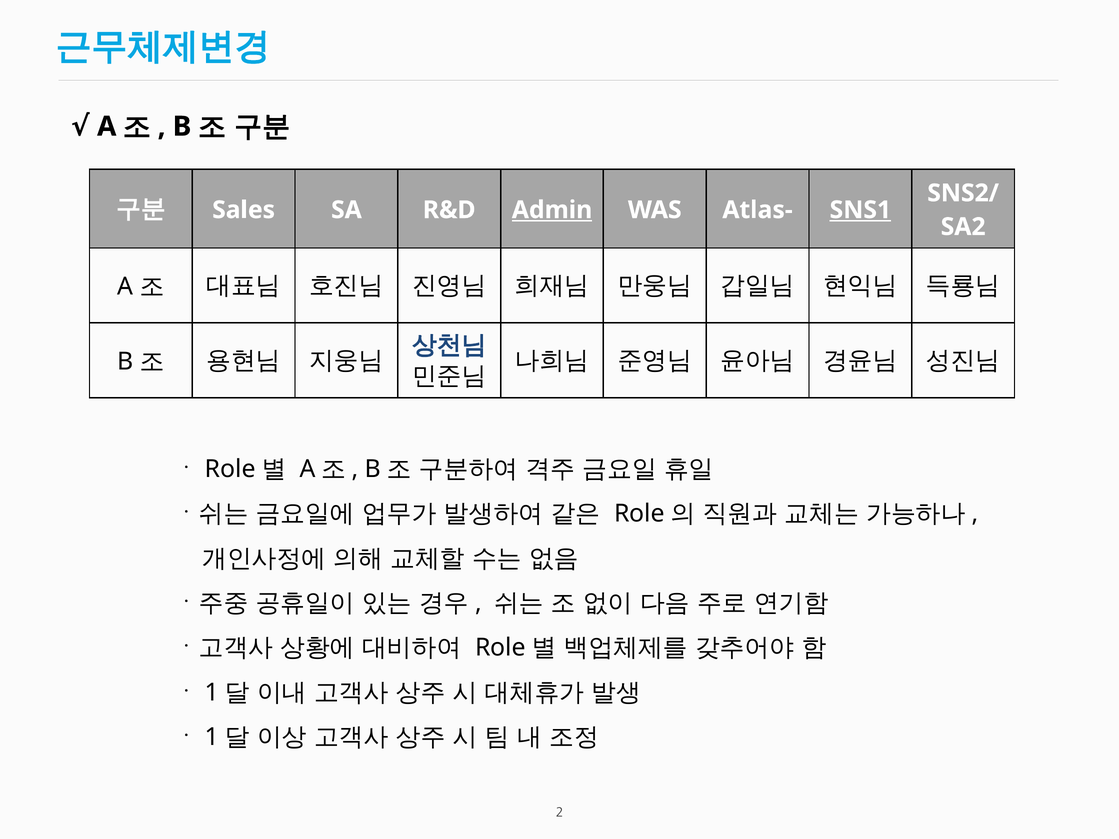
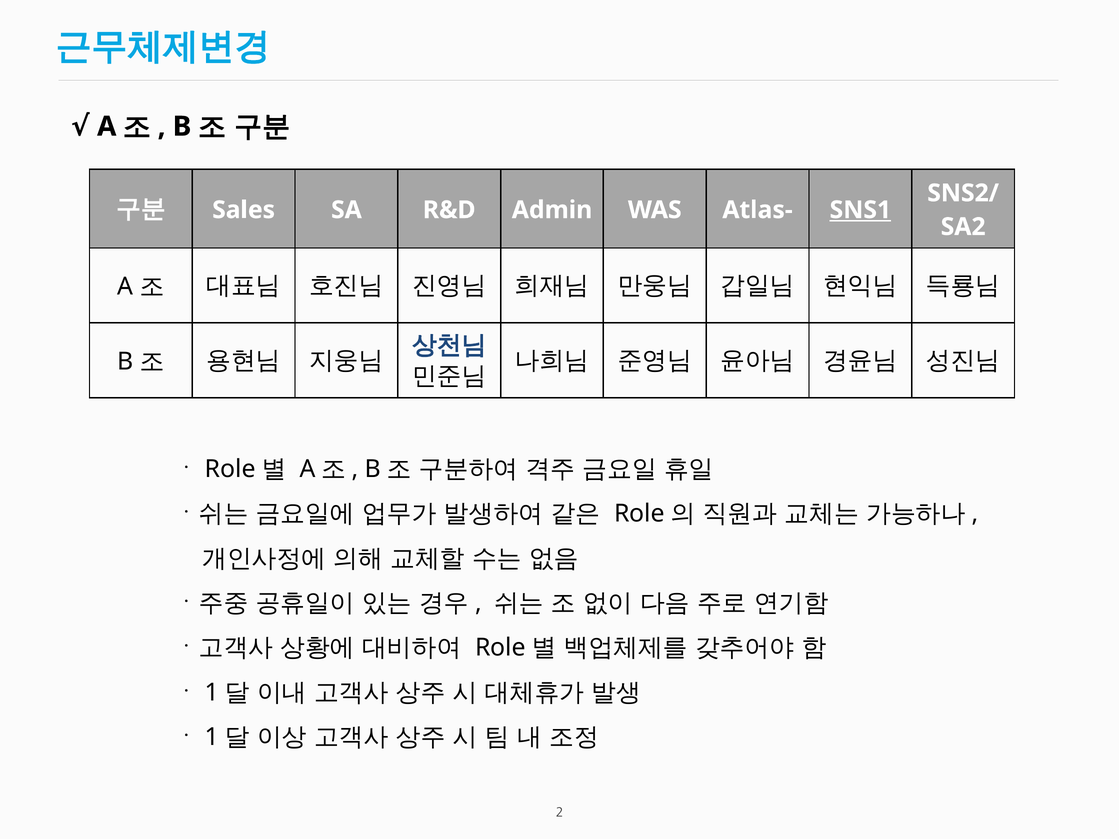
Admin underline: present -> none (552, 210)
